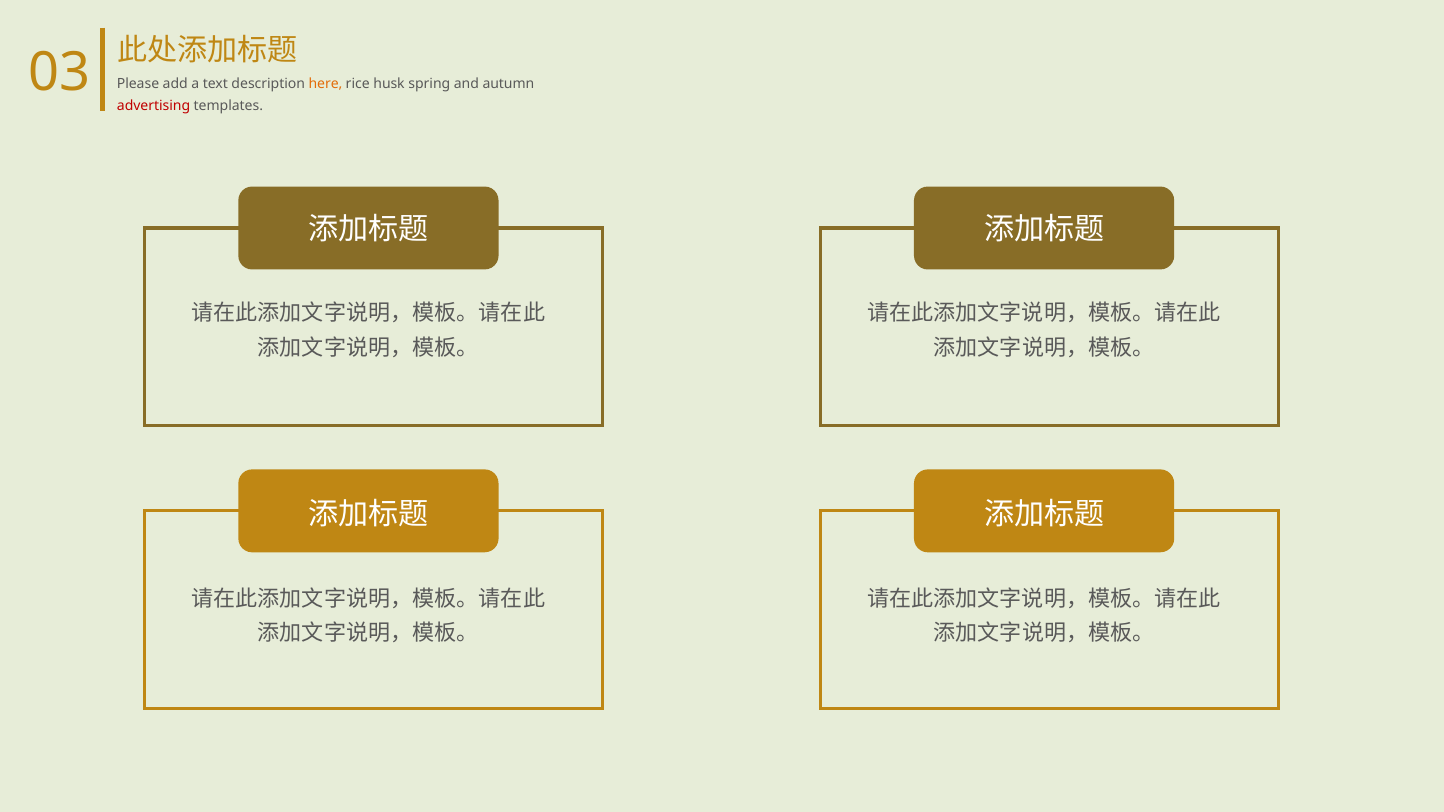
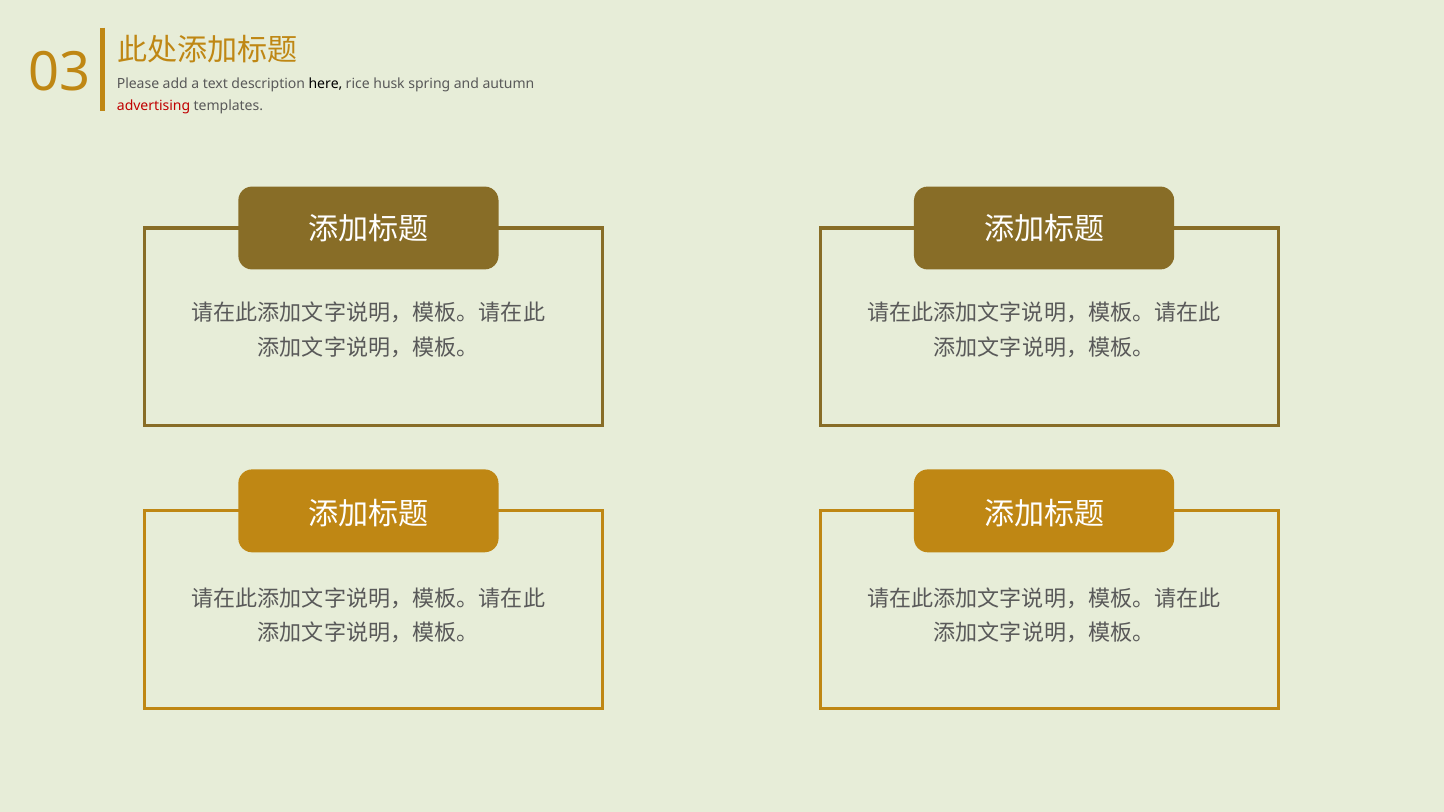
here colour: orange -> black (326, 84)
